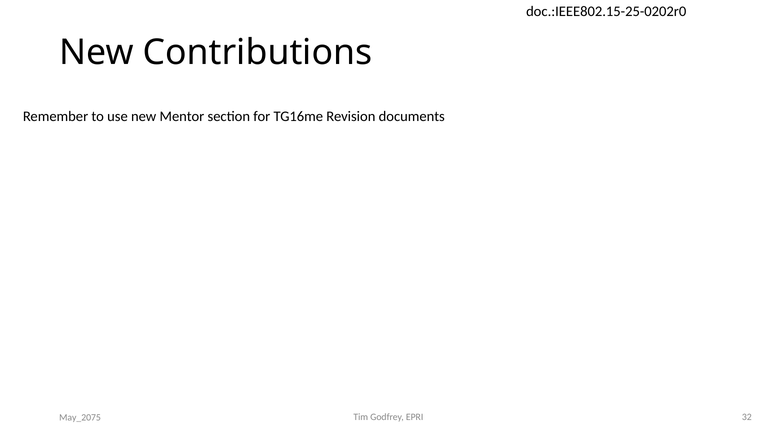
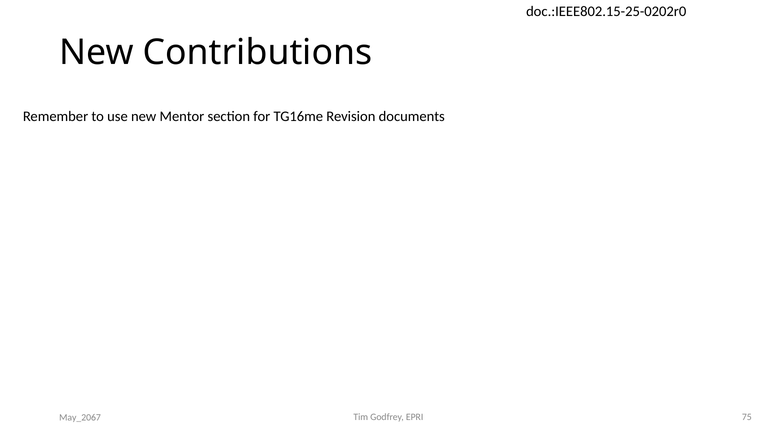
32: 32 -> 75 (747, 417)
May_2075: May_2075 -> May_2067 (80, 417)
